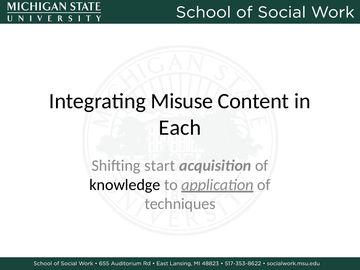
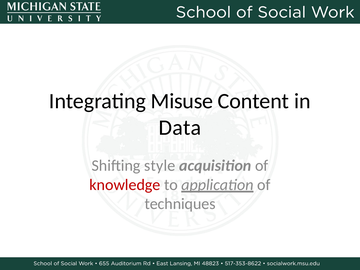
Each: Each -> Data (180, 128)
start: start -> style (160, 166)
knowledge colour: black -> red (125, 185)
